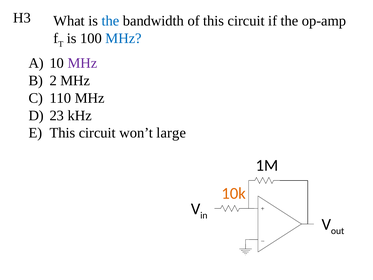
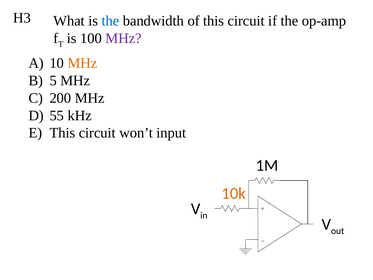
MHz colour: blue -> purple (124, 38)
MHz colour: purple -> orange (82, 63)
2: 2 -> 5 (53, 81)
110: 110 -> 200 (60, 98)
23: 23 -> 55 (57, 115)
large: large -> input (171, 133)
